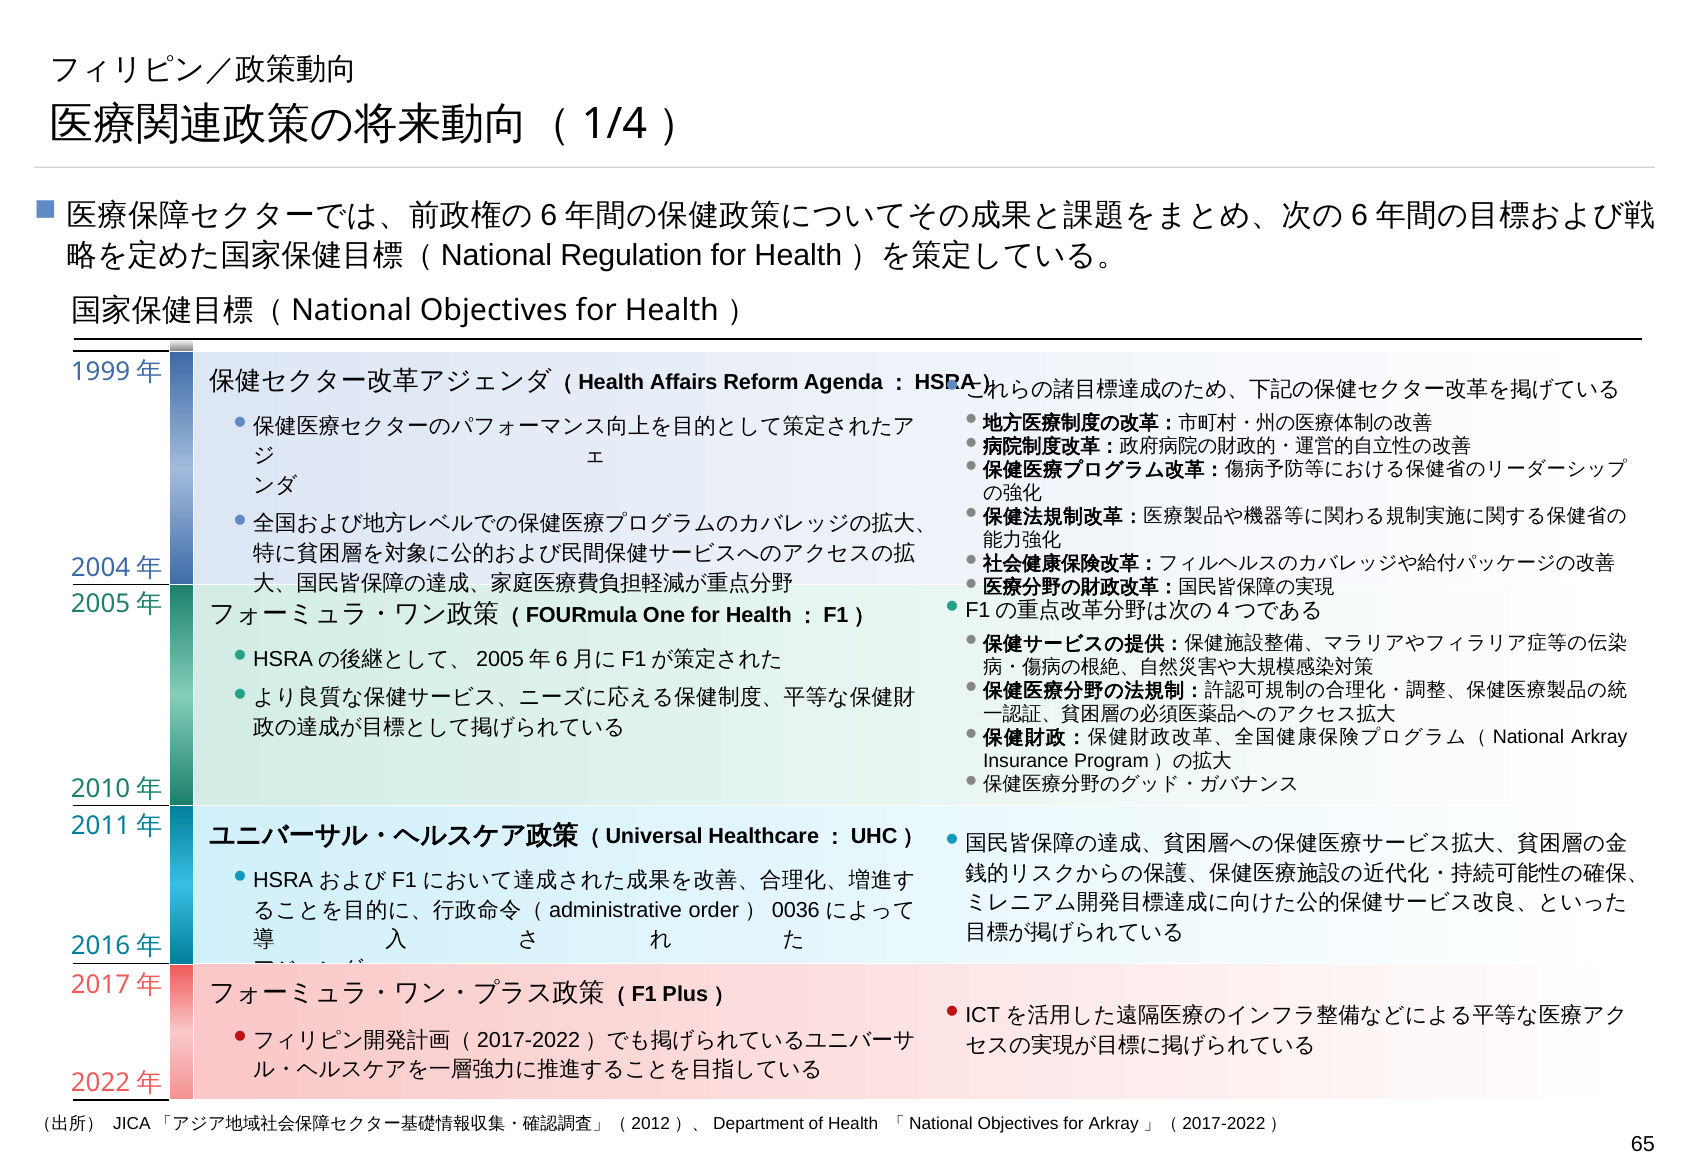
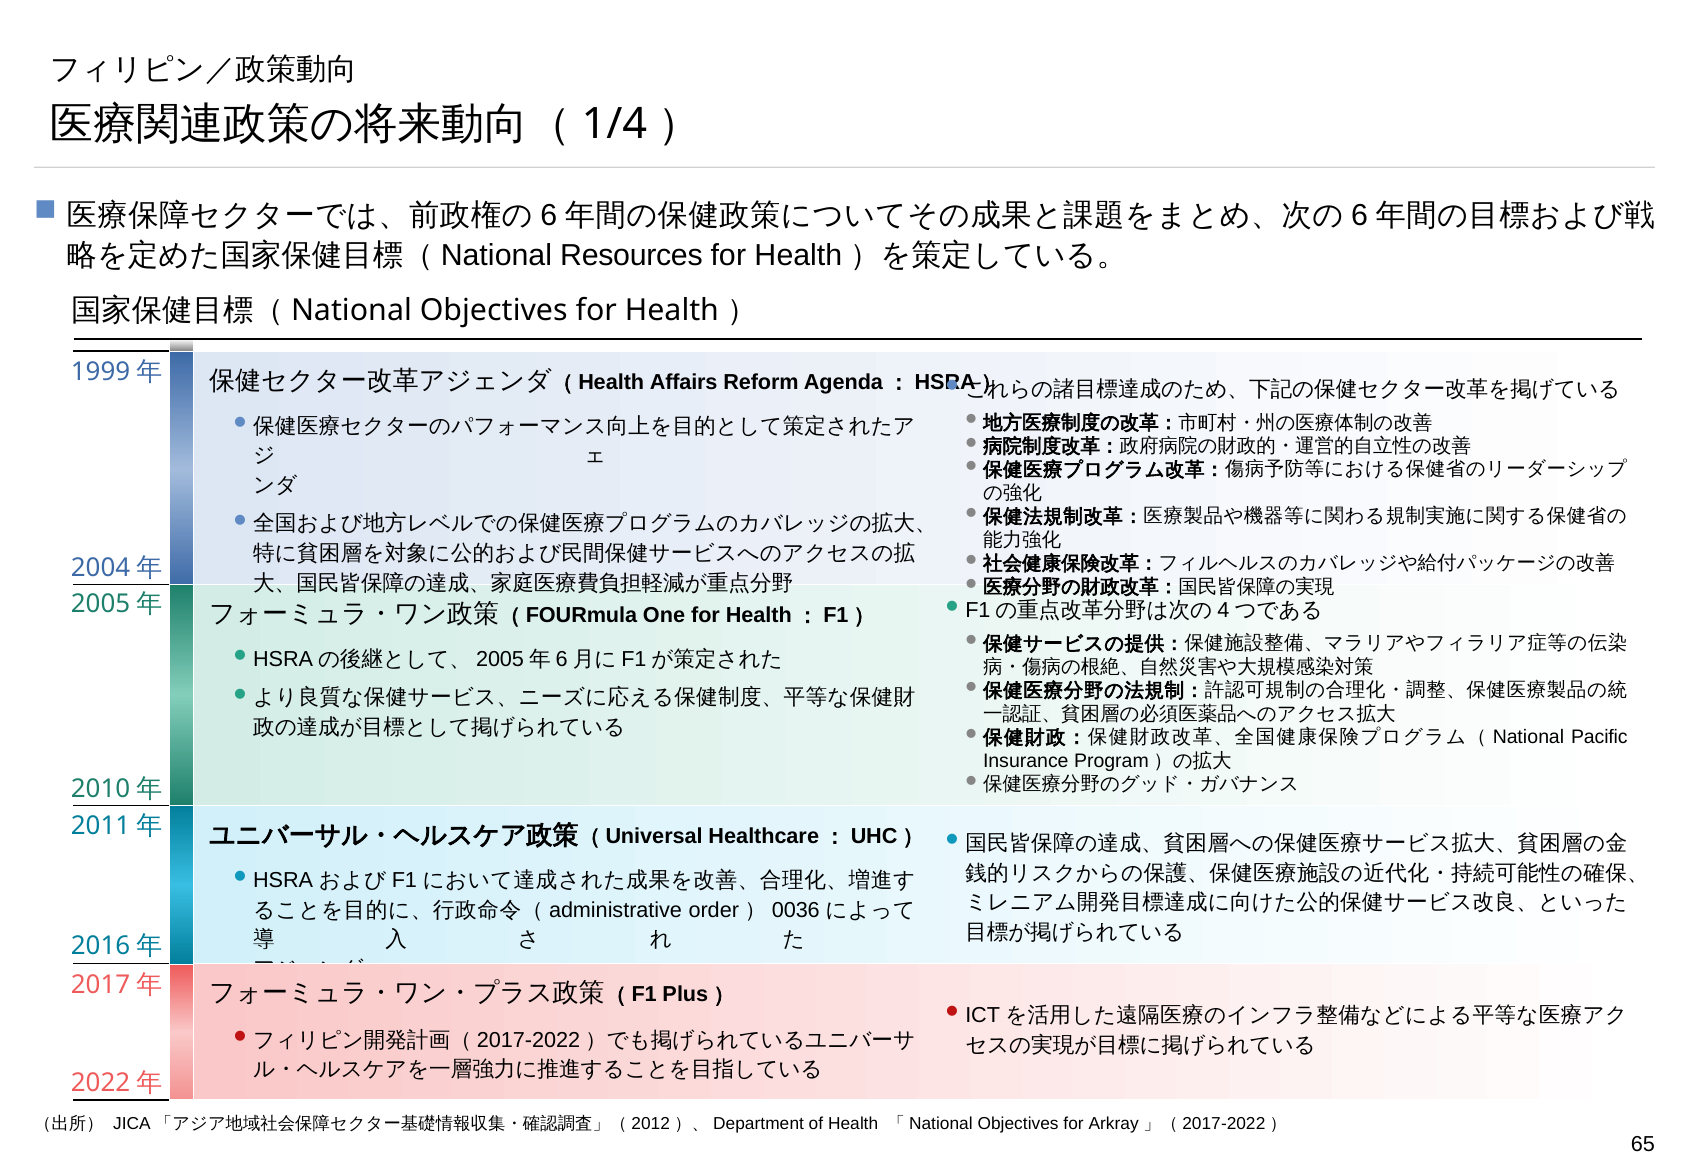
Regulation: Regulation -> Resources (631, 256)
Arkray: Arkray -> Pacific (1599, 737)
